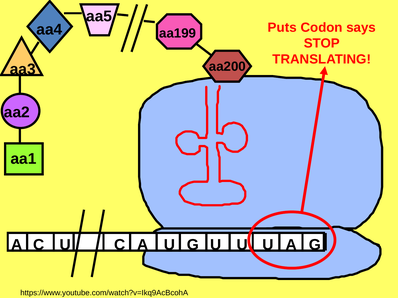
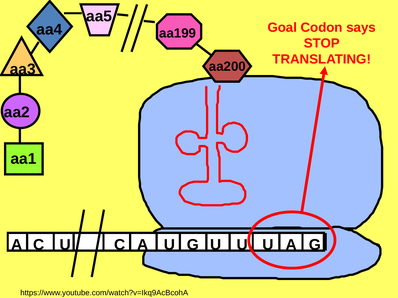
Puts: Puts -> Goal (282, 27)
